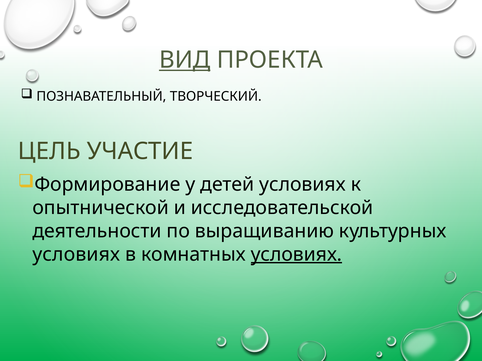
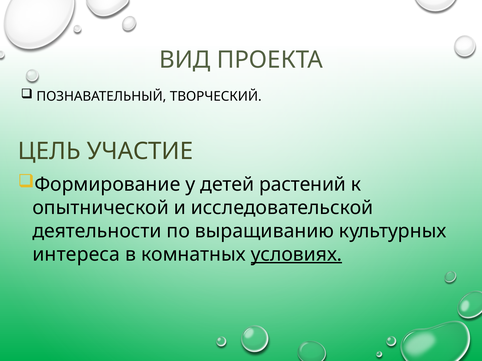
ВИД underline: present -> none (185, 60)
детей условиях: условиях -> растений (303, 185)
условиях: условиях -> интереса (76, 255)
